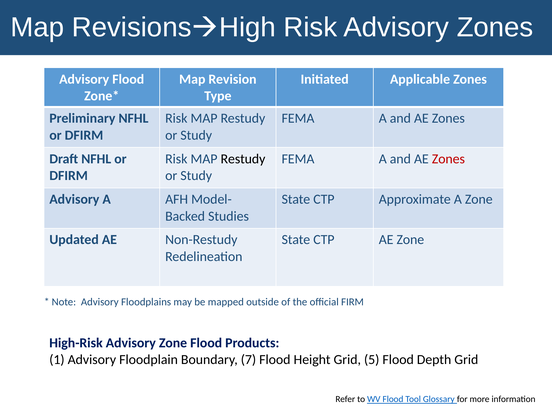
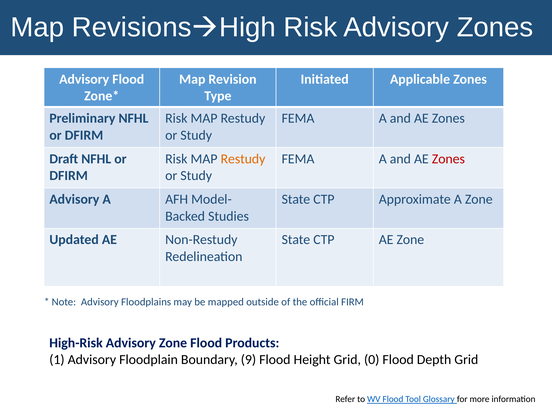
Restudy colour: black -> orange (243, 159)
7: 7 -> 9 (248, 359)
5: 5 -> 0 (372, 359)
